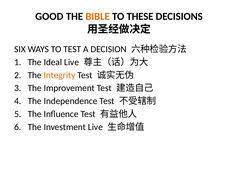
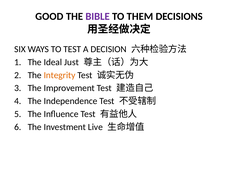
BIBLE colour: orange -> purple (98, 16)
THESE: THESE -> THEM (140, 16)
Ideal Live: Live -> Just (71, 62)
